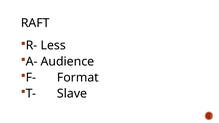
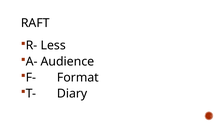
Slave: Slave -> Diary (72, 94)
